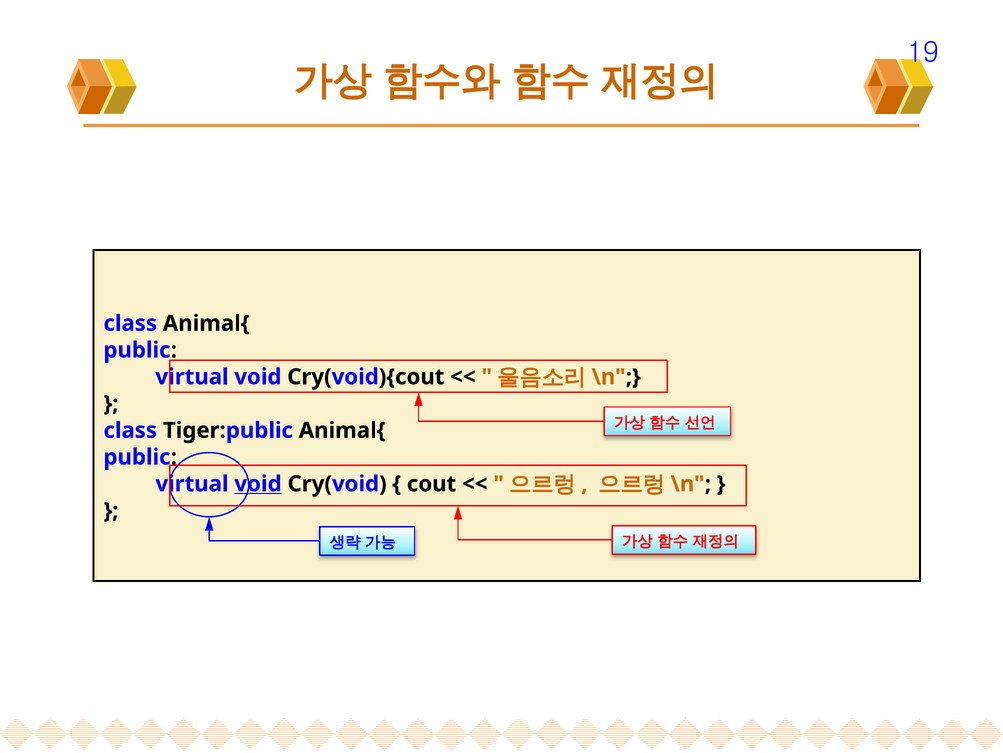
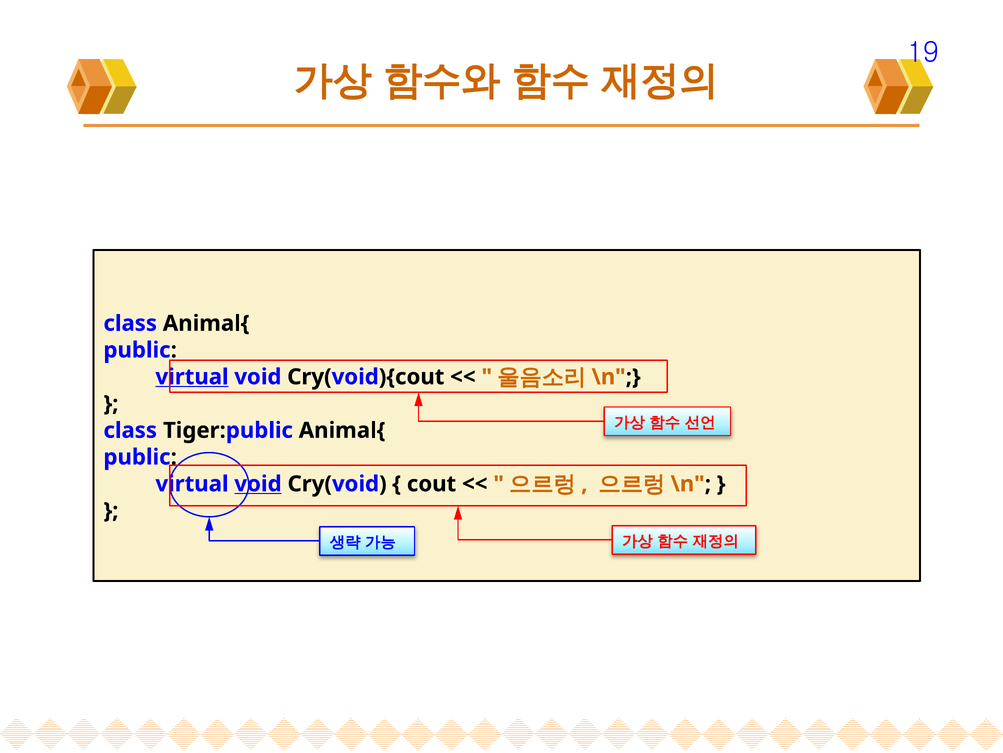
virtual underline: none -> present (192, 377)
